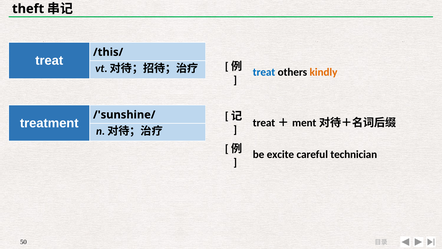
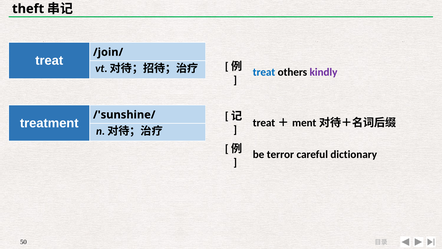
/this/: /this/ -> /join/ (108, 52)
kindly colour: orange -> purple (323, 72)
excite: excite -> terror (280, 154)
technician: technician -> dictionary (354, 154)
